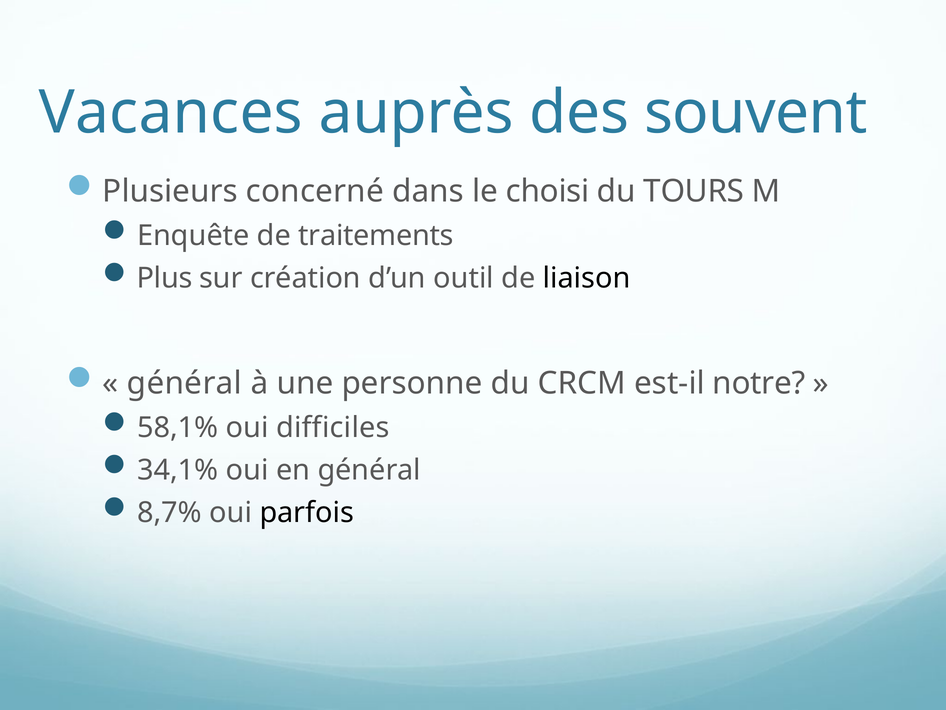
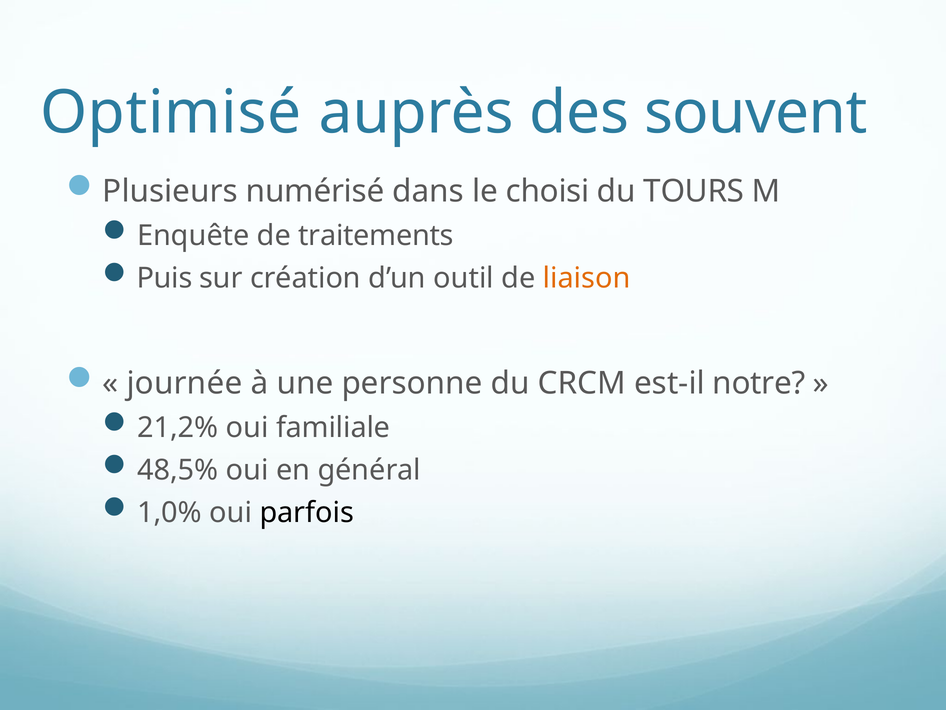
Vacances: Vacances -> Optimisé (171, 113)
concerné: concerné -> numérisé (315, 191)
Plus: Plus -> Puis (165, 278)
liaison colour: black -> orange (587, 278)
général: général -> journée (184, 383)
58,1%: 58,1% -> 21,2% (178, 427)
difficiles: difficiles -> familiale (333, 427)
34,1%: 34,1% -> 48,5% (178, 470)
8,7%: 8,7% -> 1,0% (170, 512)
